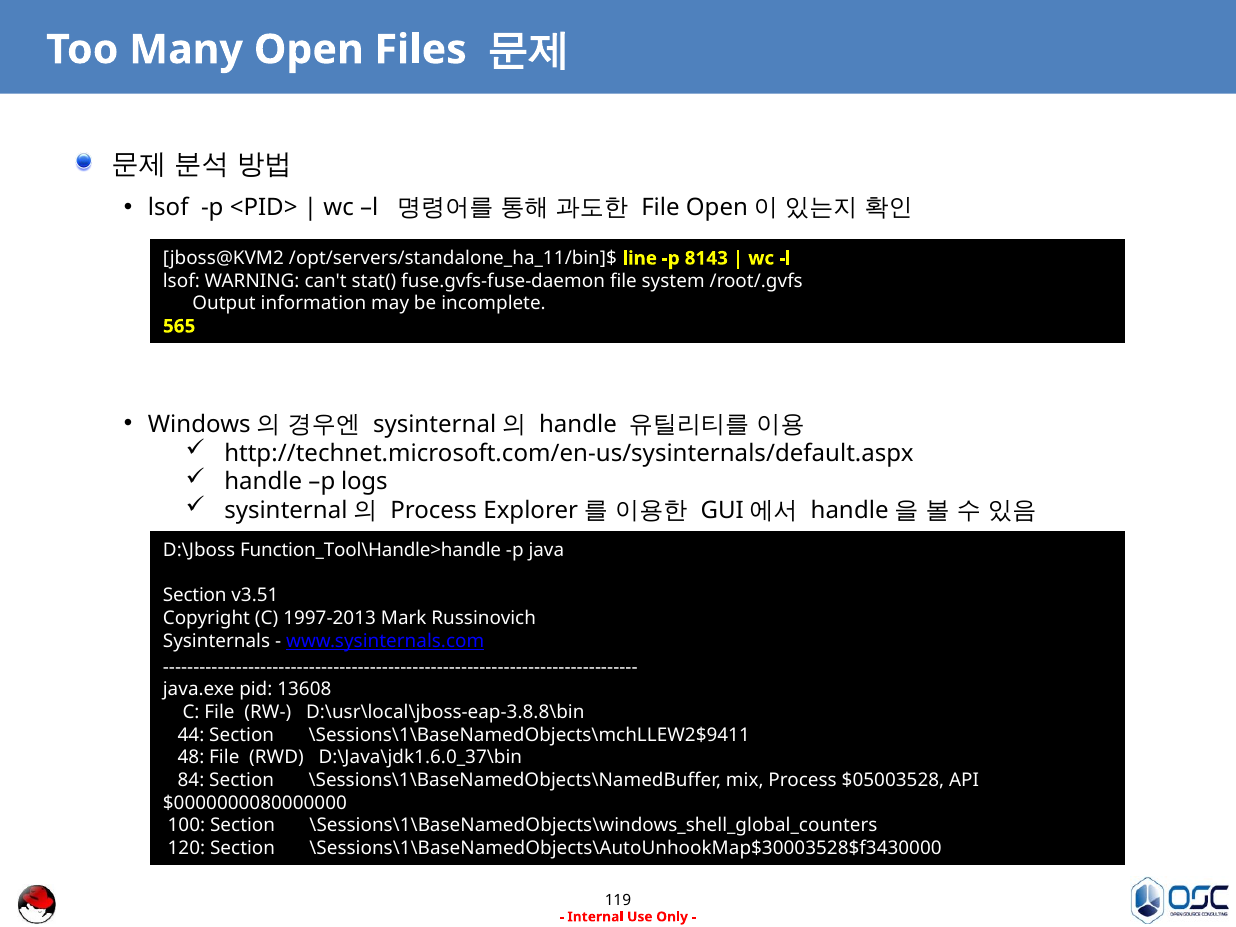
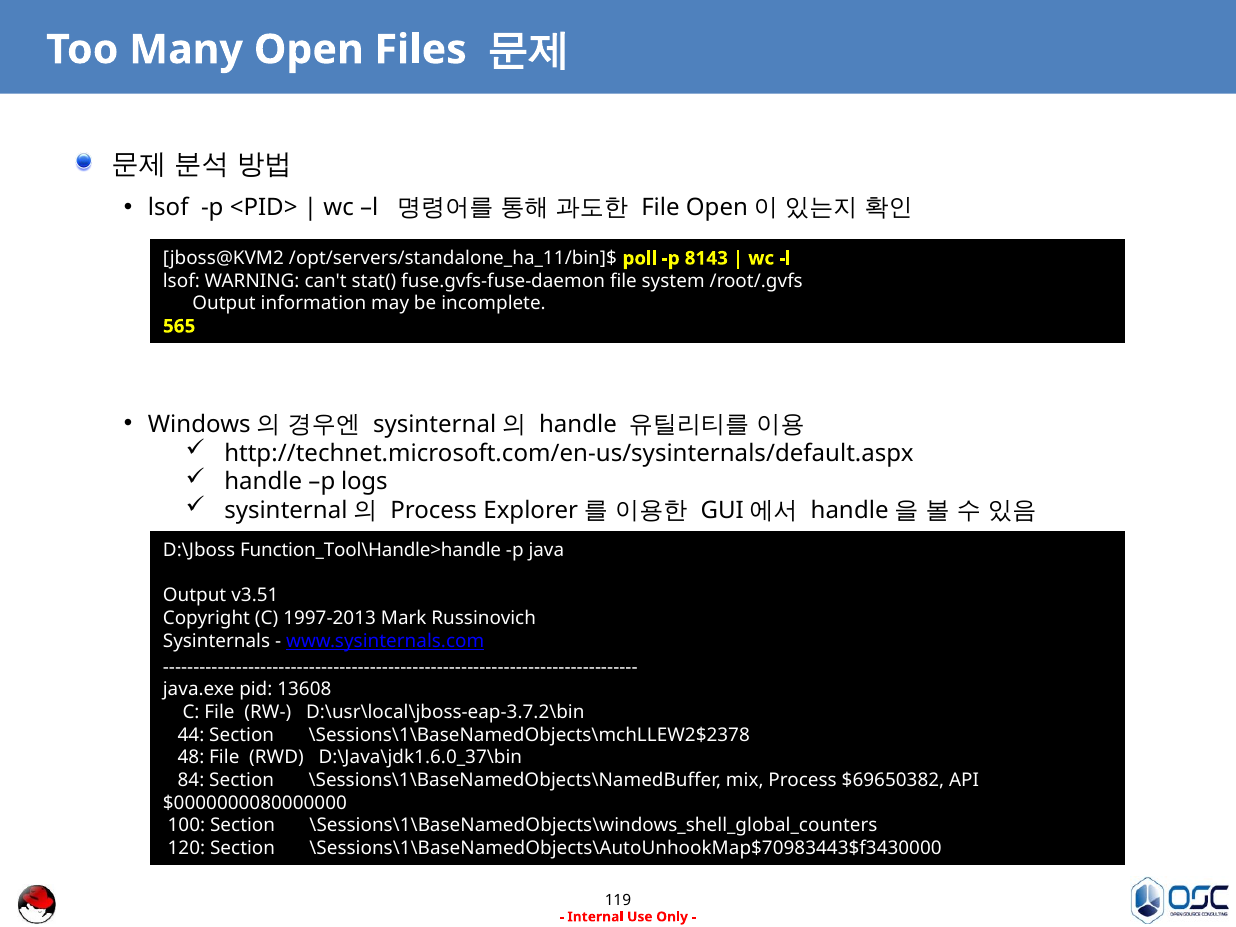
line: line -> poll (640, 258)
Section: Section -> Output (195, 596)
D:\usr\local\jboss-eap-3.8.8\bin: D:\usr\local\jboss-eap-3.8.8\bin -> D:\usr\local\jboss-eap-3.7.2\bin (445, 712)
\Sessions\1\BaseNamedObjects\mchLLEW2$9411: \Sessions\1\BaseNamedObjects\mchLLEW2$9411 -> \Sessions\1\BaseNamedObjects\mchLLEW2$2378 (529, 735)
$05003528: $05003528 -> $69650382 (893, 780)
\Sessions\1\BaseNamedObjects\AutoUnhookMap$30003528$f3430000: \Sessions\1\BaseNamedObjects\AutoUnhookMap$30003528$f3430000 -> \Sessions\1\BaseNamedObjects\AutoUnhookMap$70983443$f3430000 (626, 848)
